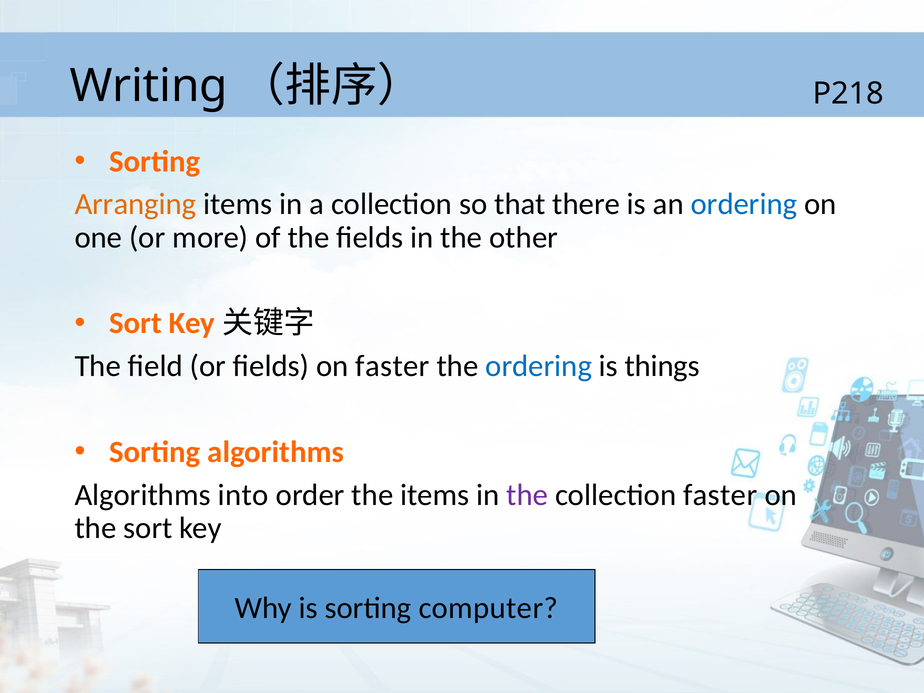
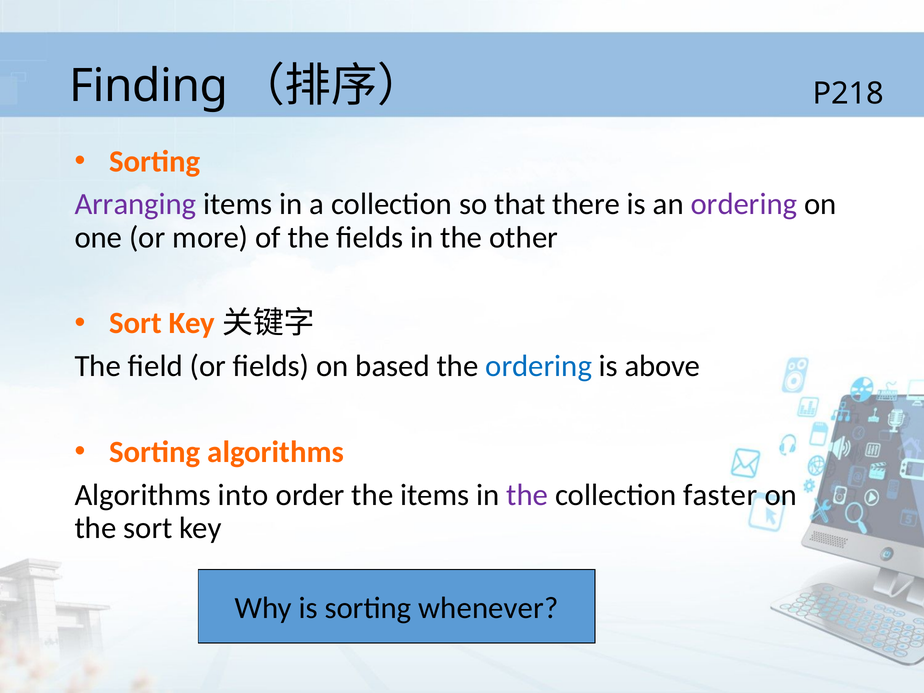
Writing: Writing -> Finding (149, 86)
Arranging colour: orange -> purple (135, 204)
ordering colour: blue -> purple (744, 204)
on faster: faster -> based (393, 366)
things: things -> above (662, 366)
computer: computer -> whenever (488, 608)
